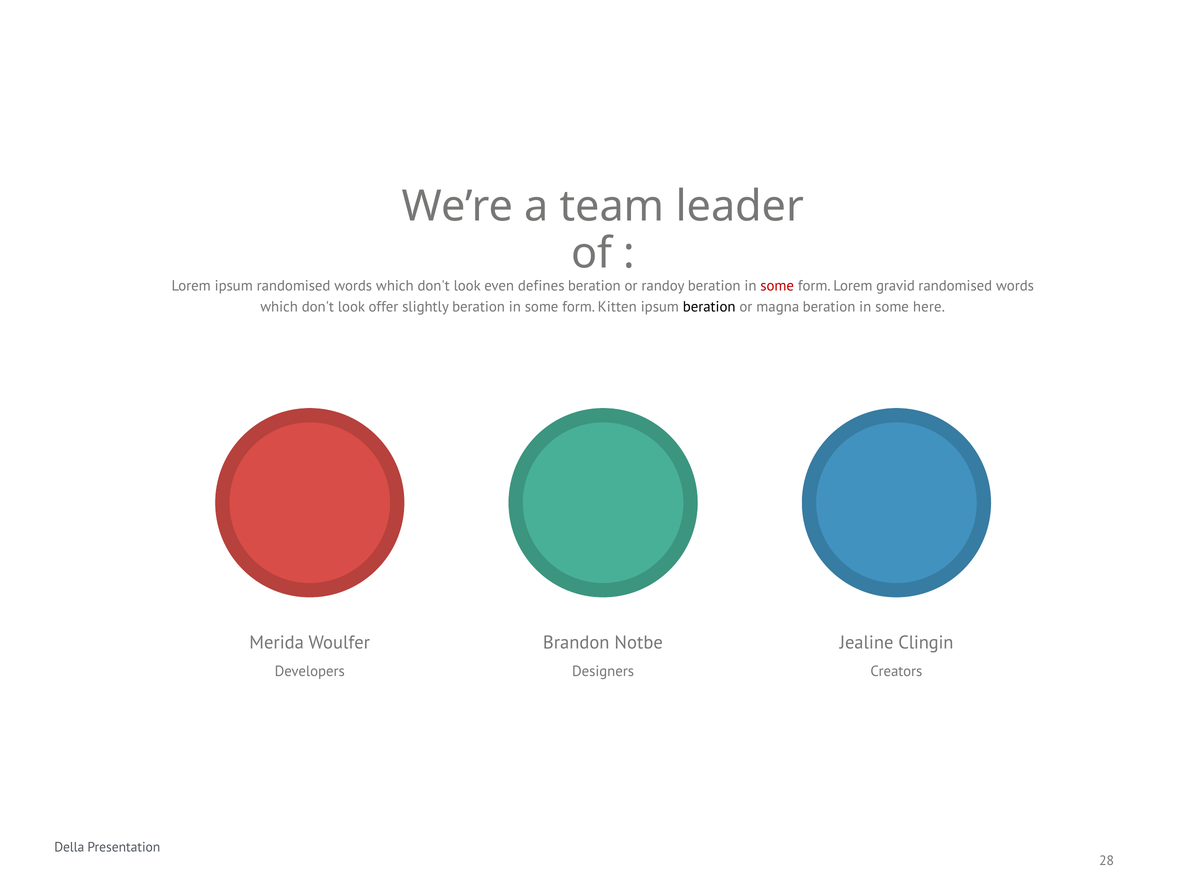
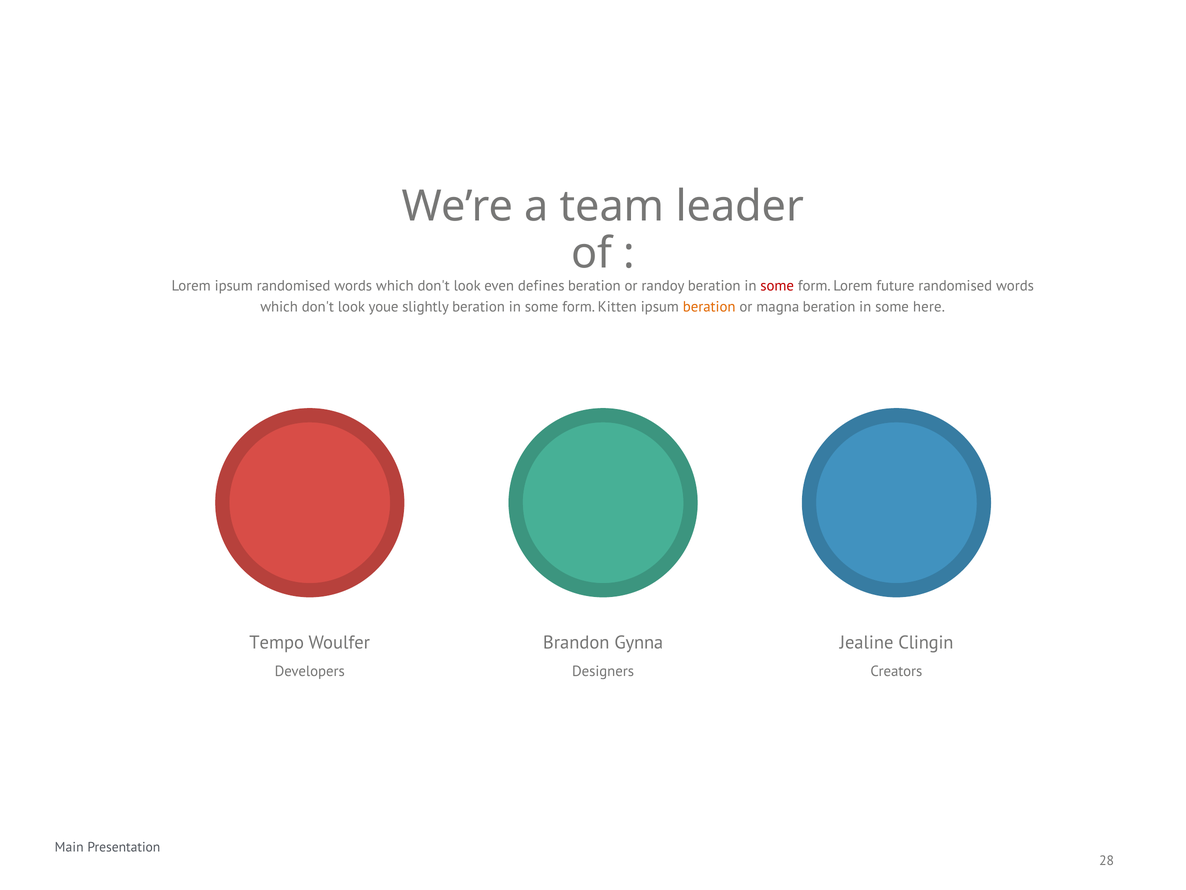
gravid: gravid -> future (895, 286)
offer: offer -> youe (384, 307)
beration colour: black -> orange (709, 307)
Merida: Merida -> Tempo (277, 642)
Notbe: Notbe -> Gynna (639, 642)
Della: Della -> Main (69, 847)
